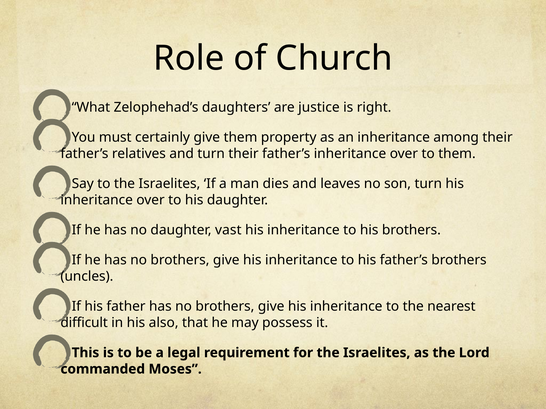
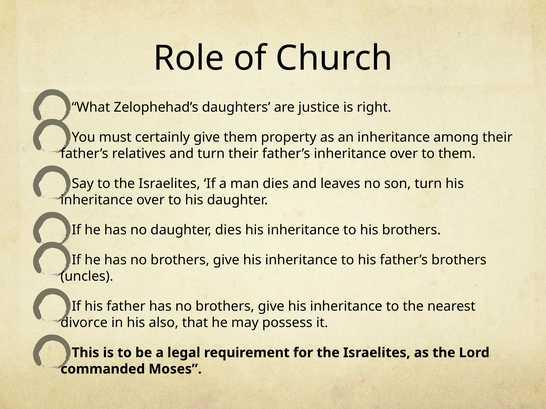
daughter vast: vast -> dies (228, 230)
difficult: difficult -> divorce (84, 323)
